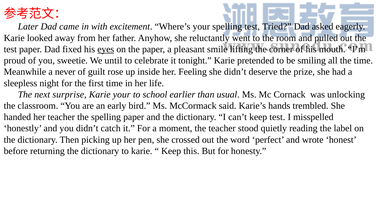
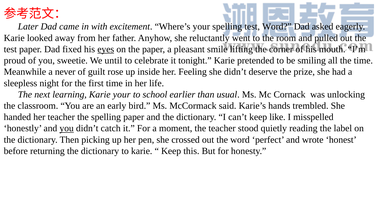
test Tried: Tried -> Word (277, 27)
surprise: surprise -> learning (70, 94)
keep test: test -> like (277, 117)
you underline: none -> present (67, 128)
